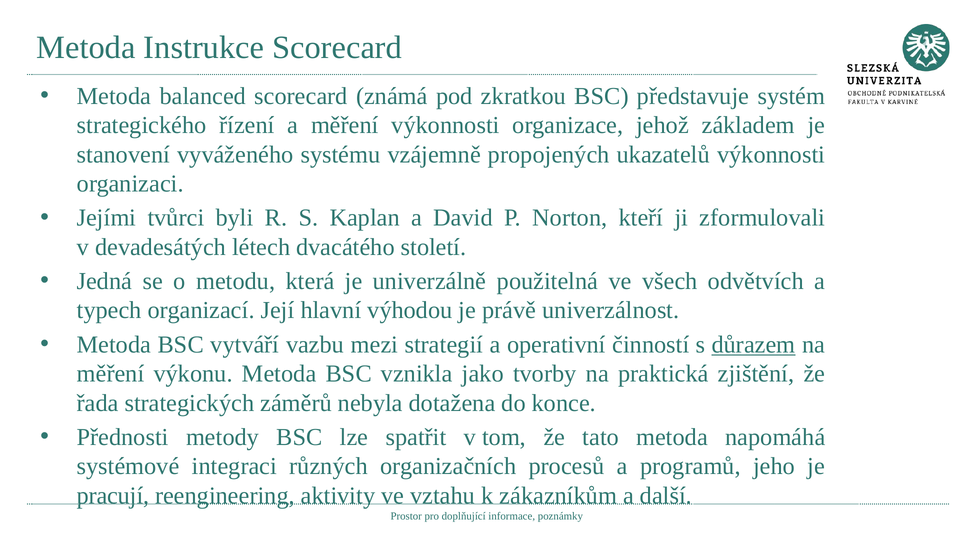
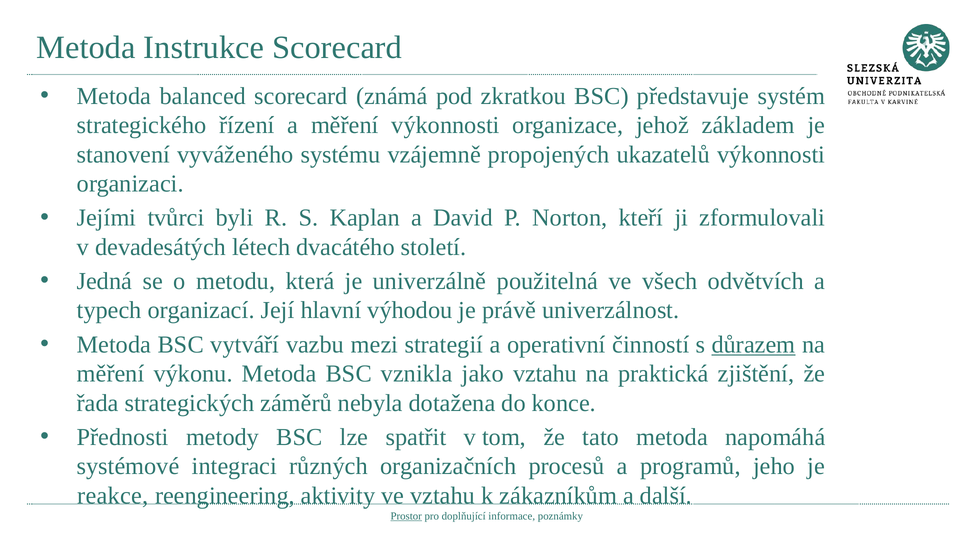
jako tvorby: tvorby -> vztahu (545, 374)
pracují: pracují -> reakce (113, 495)
Prostor underline: none -> present (406, 516)
